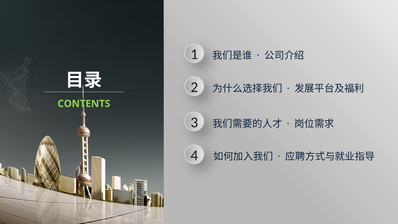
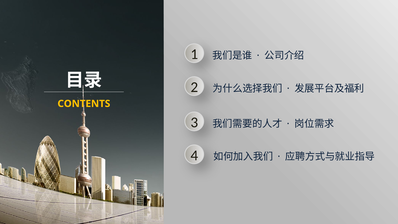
CONTENTS colour: light green -> yellow (84, 104)
